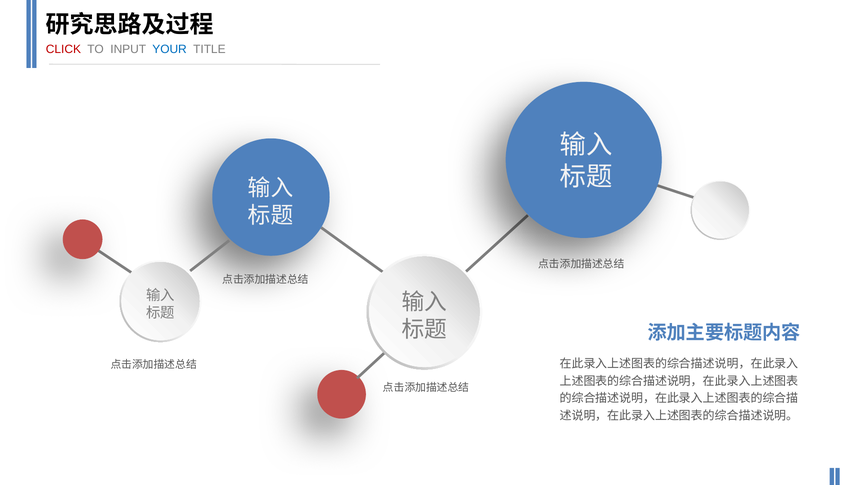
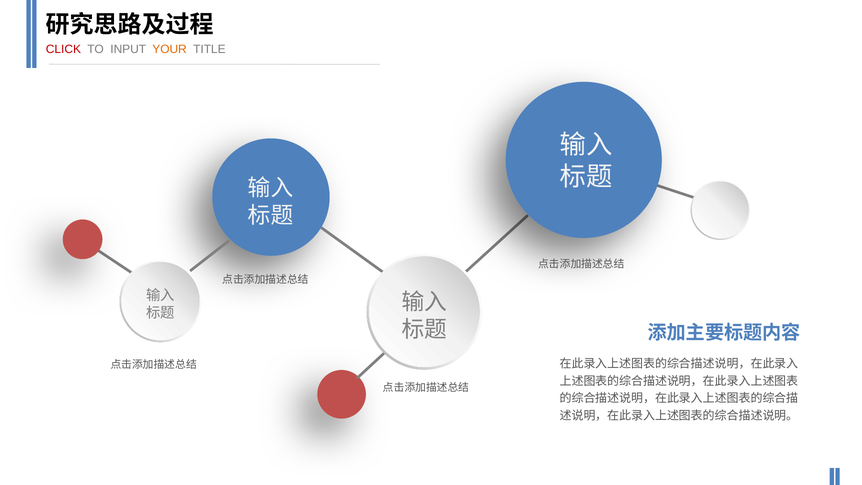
YOUR colour: blue -> orange (170, 49)
